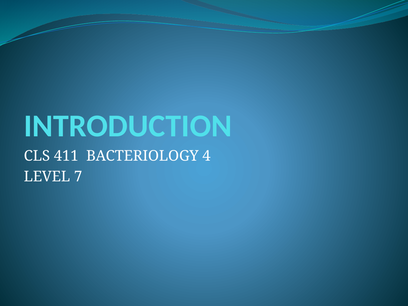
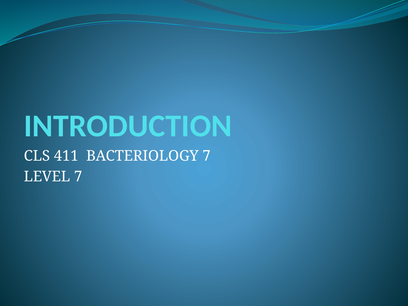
BACTERIOLOGY 4: 4 -> 7 (207, 156)
